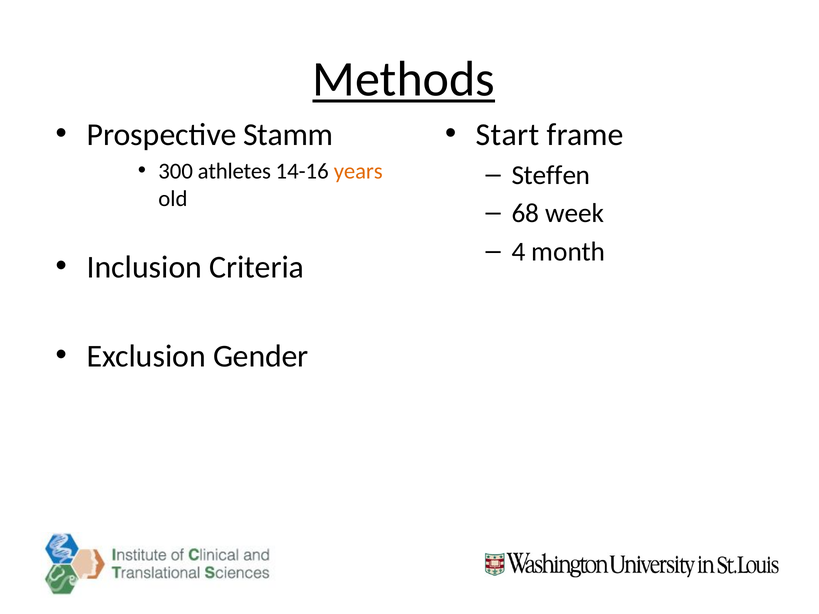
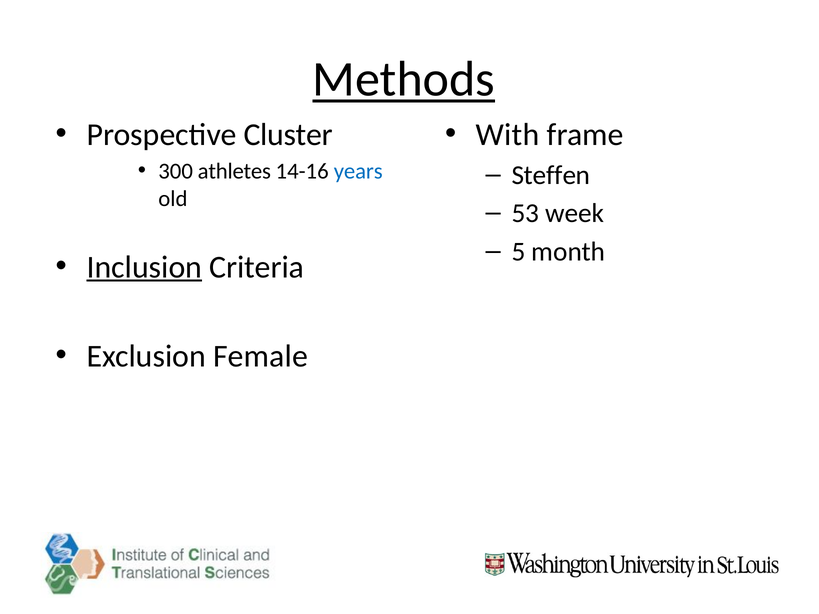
Stamm: Stamm -> Cluster (288, 135)
Start: Start -> With (508, 135)
years colour: orange -> blue (358, 171)
68: 68 -> 53 (525, 214)
4: 4 -> 5 (518, 252)
Inclusion underline: none -> present (144, 267)
Gender: Gender -> Female (260, 356)
